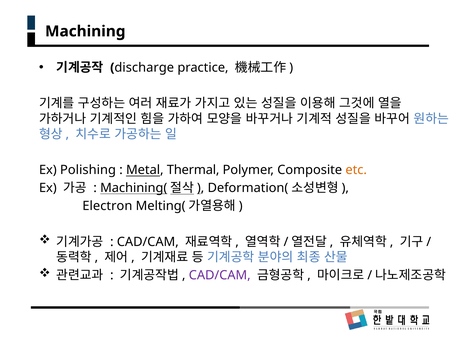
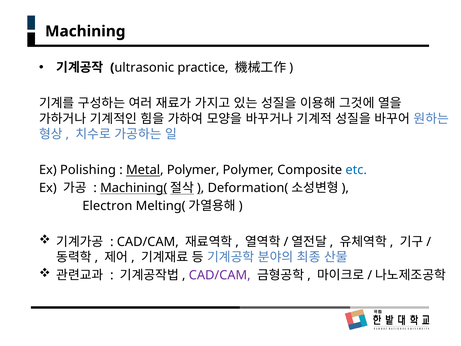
discharge: discharge -> ultrasonic (144, 67)
Metal Thermal: Thermal -> Polymer (193, 170)
etc colour: orange -> blue (356, 170)
